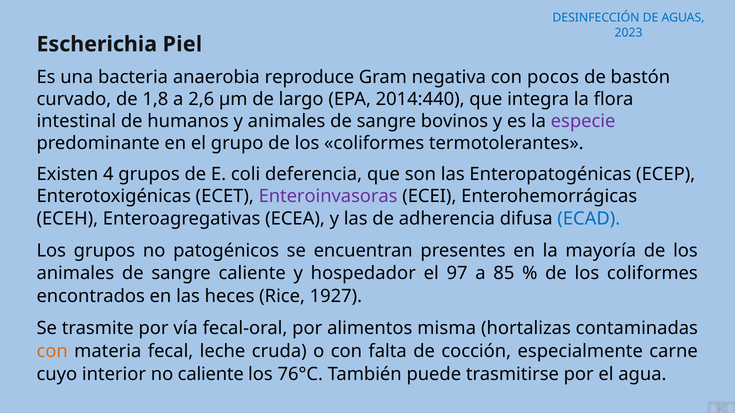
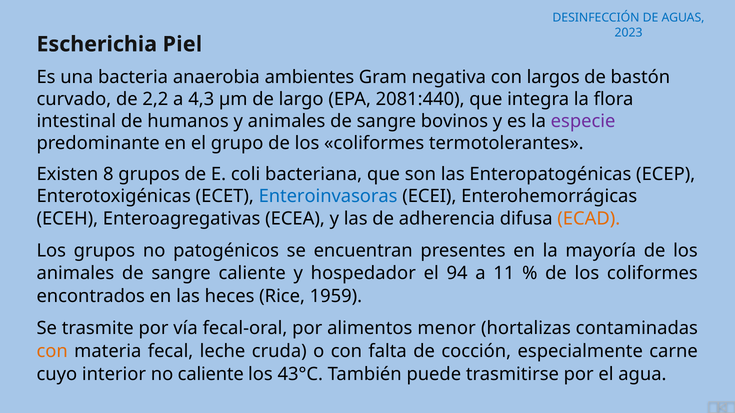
reproduce: reproduce -> ambientes (309, 77)
pocos: pocos -> largos (553, 77)
1,8: 1,8 -> 2,2 (155, 99)
2,6: 2,6 -> 4,3 (201, 99)
2014:440: 2014:440 -> 2081:440 (420, 99)
4: 4 -> 8 (108, 175)
deferencia: deferencia -> bacteriana (314, 175)
Enteroinvasoras colour: purple -> blue (328, 197)
ECAD colour: blue -> orange (589, 219)
97: 97 -> 94 (457, 274)
85: 85 -> 11 (504, 274)
1927: 1927 -> 1959 (336, 297)
misma: misma -> menor (447, 329)
76°C: 76°C -> 43°C (300, 375)
